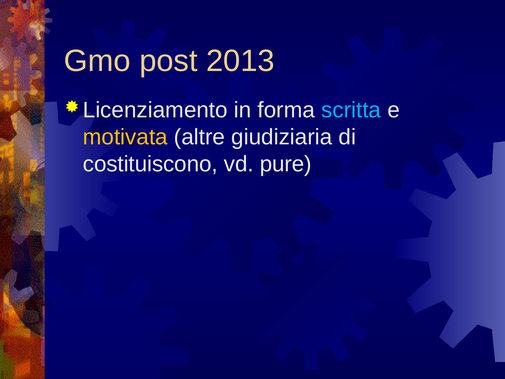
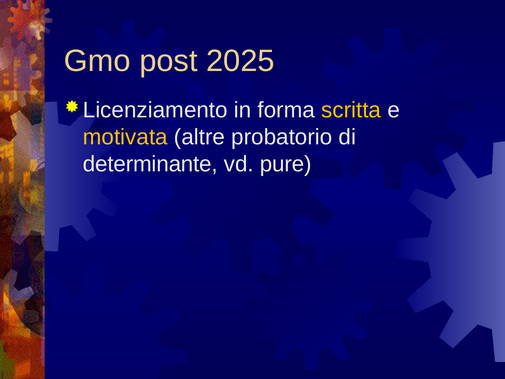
2013: 2013 -> 2025 (240, 61)
scritta colour: light blue -> yellow (351, 110)
giudiziaria: giudiziaria -> probatorio (282, 137)
costituiscono: costituiscono -> determinante (150, 164)
